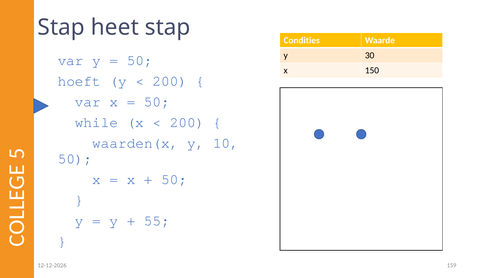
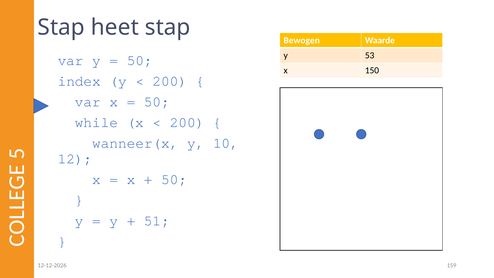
Condities: Condities -> Bewogen (302, 40)
30: 30 -> 53 (370, 55)
hoeft: hoeft -> index (79, 81)
waarden(x: waarden(x -> wanneer(x (135, 143)
50: 50 -> 12 (75, 159)
55: 55 -> 51 (157, 221)
